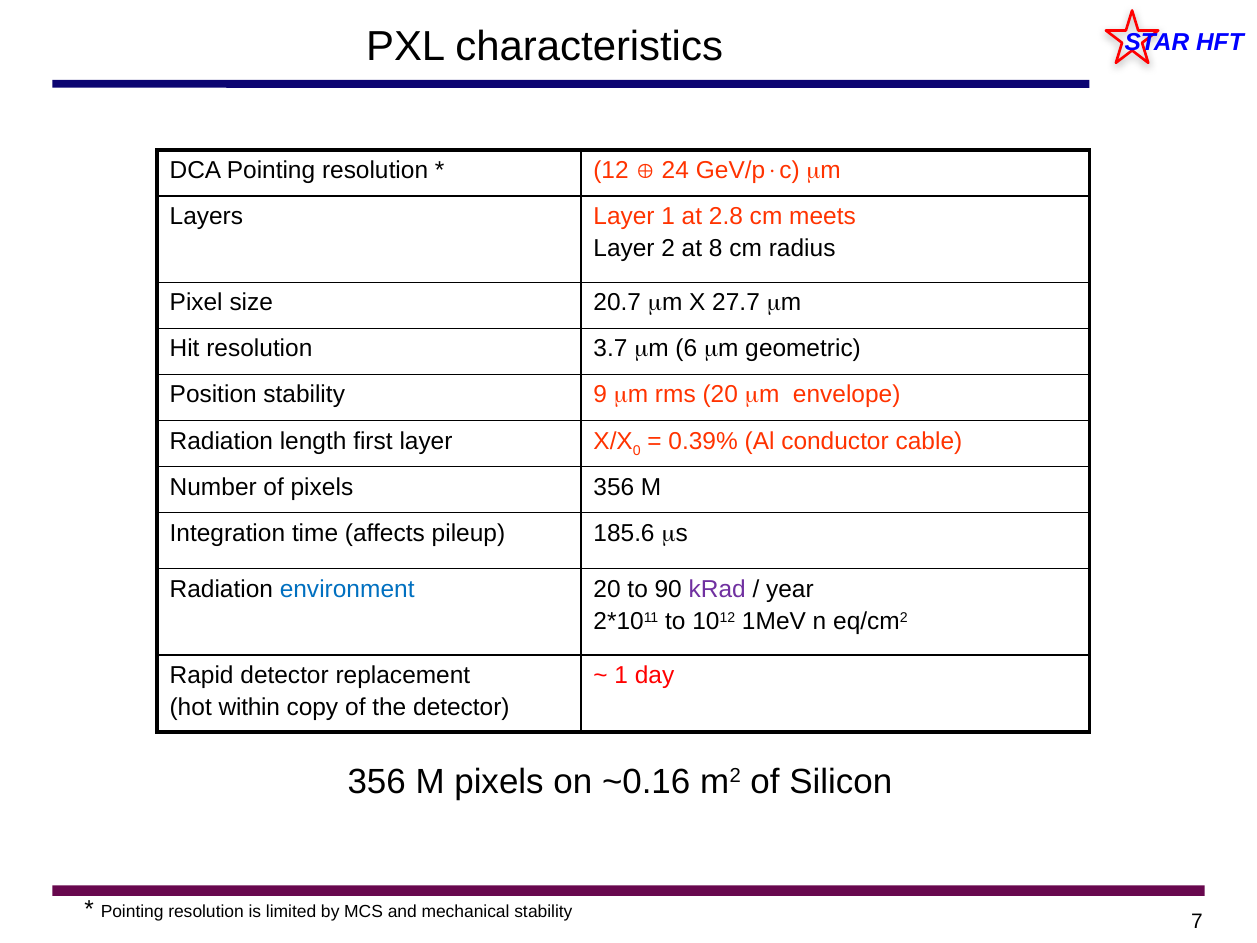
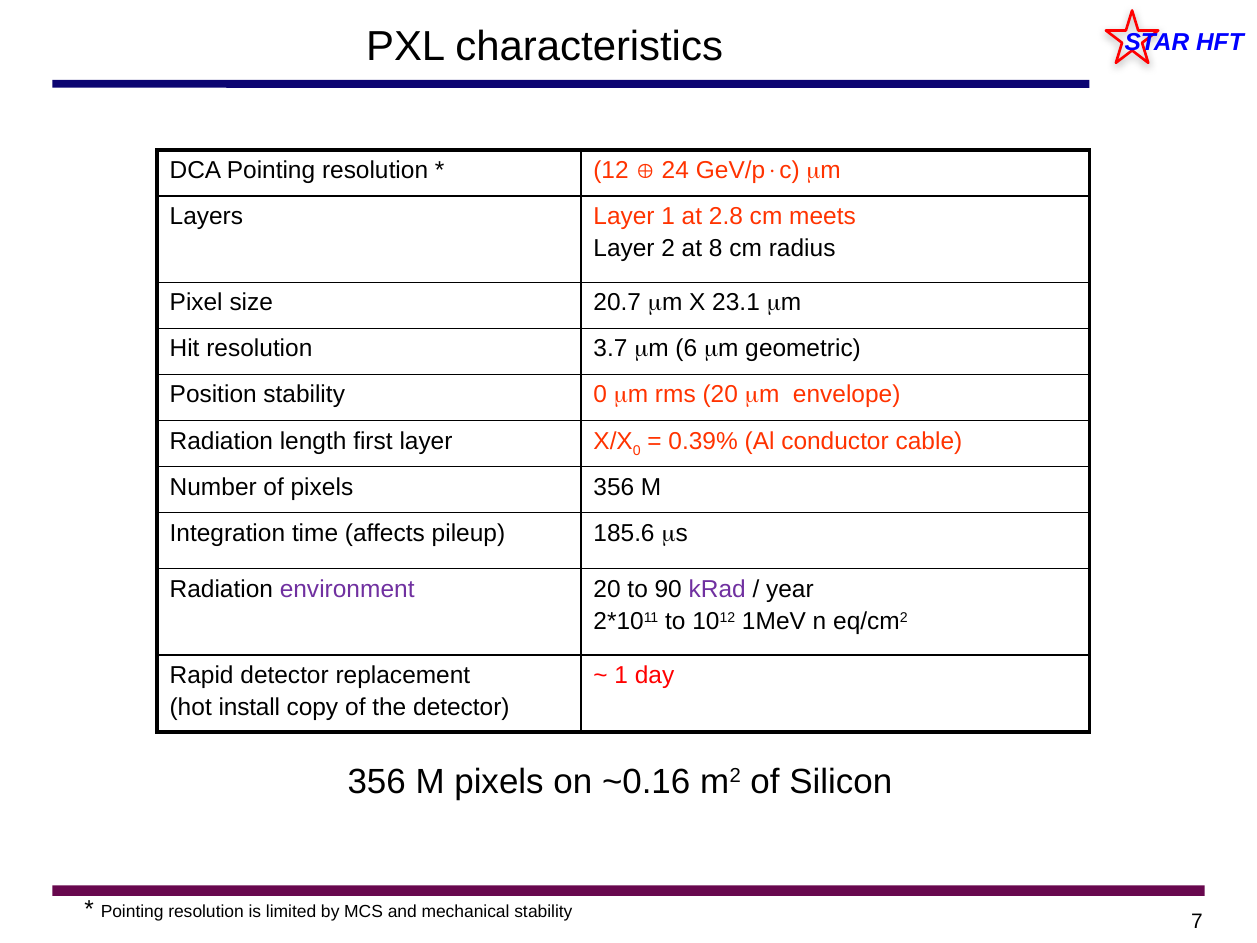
27.7: 27.7 -> 23.1 (736, 303)
stability 9: 9 -> 0 (600, 395)
environment colour: blue -> purple (347, 589)
within: within -> install (249, 708)
